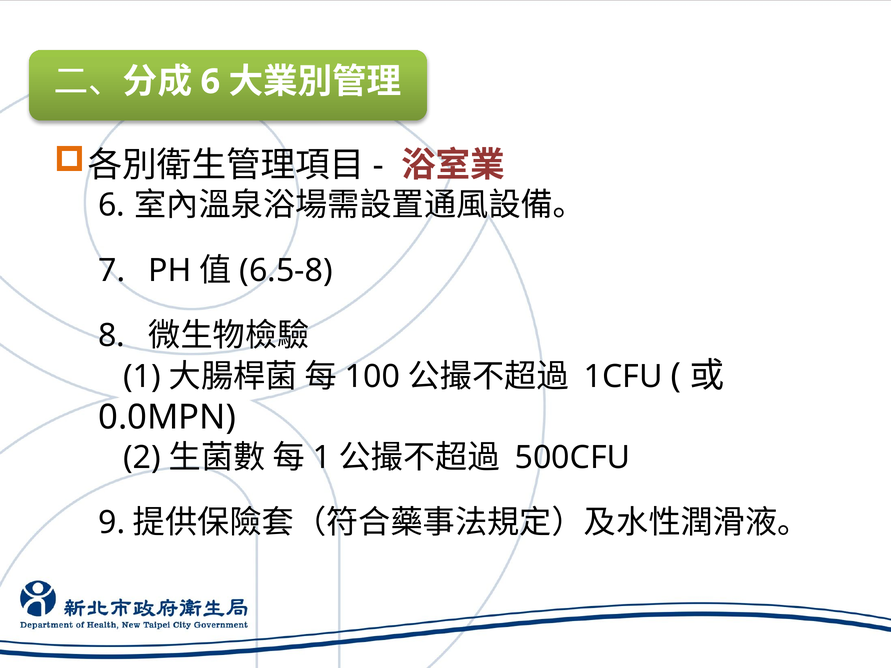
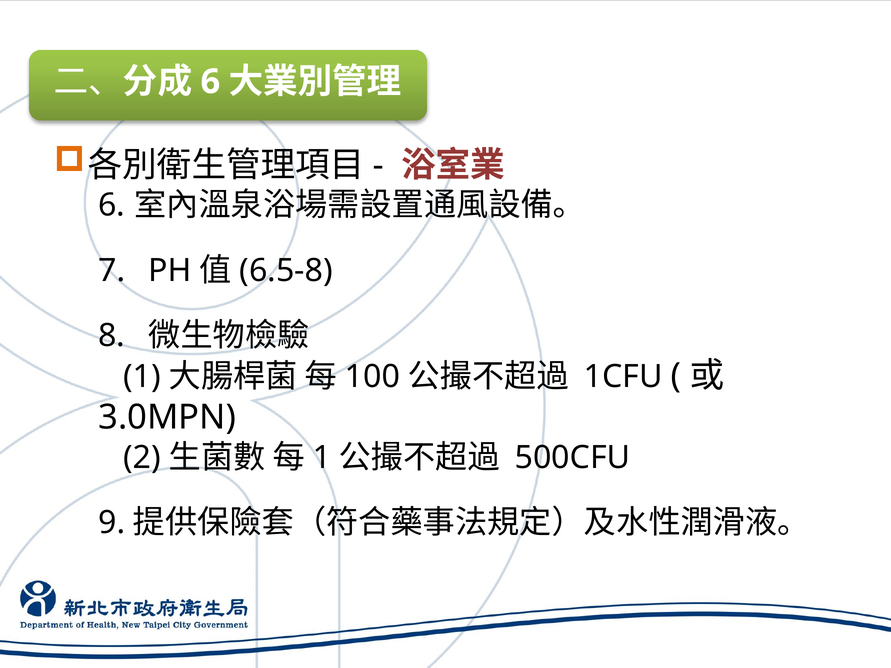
0.0MPN: 0.0MPN -> 3.0MPN (167, 418)
